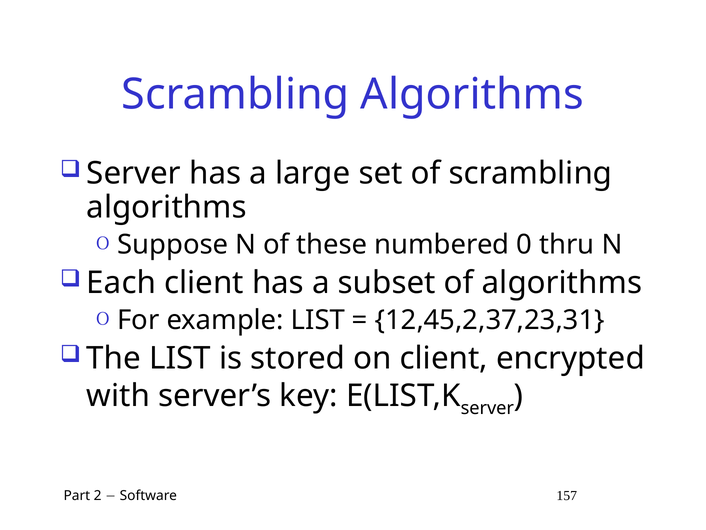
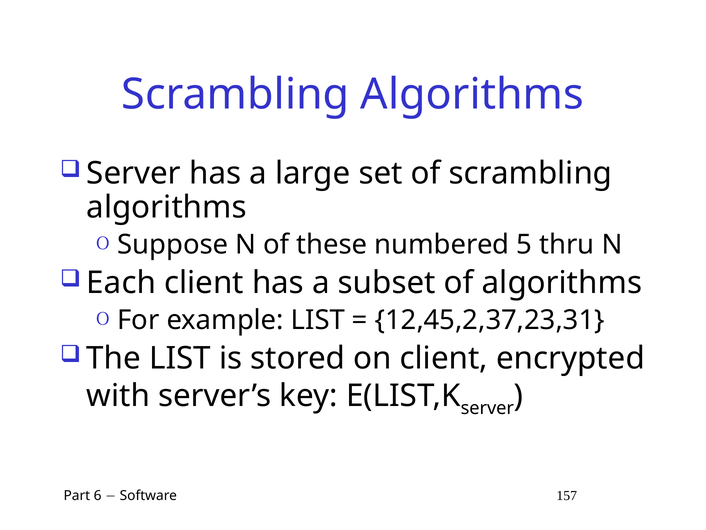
0: 0 -> 5 (524, 244)
2: 2 -> 6 (98, 495)
